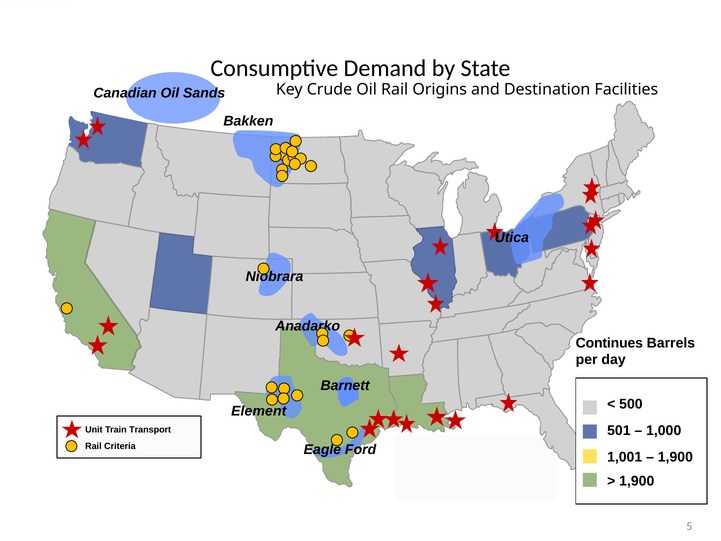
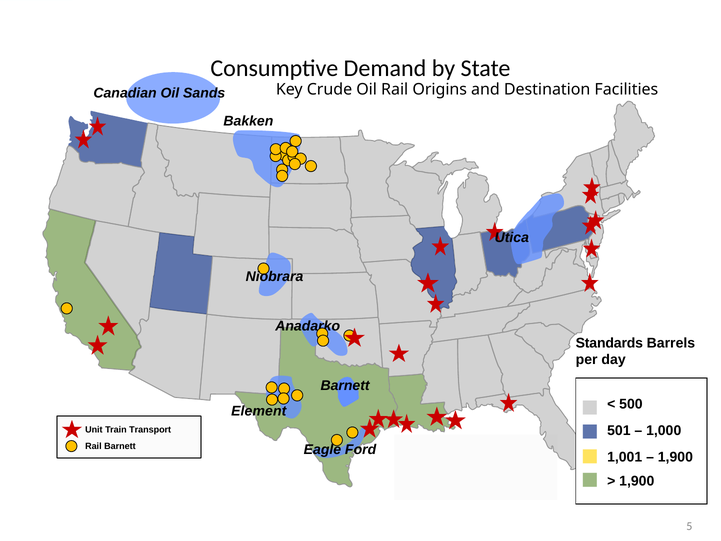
Continues: Continues -> Standards (609, 343)
Rail Criteria: Criteria -> Barnett (120, 446)
